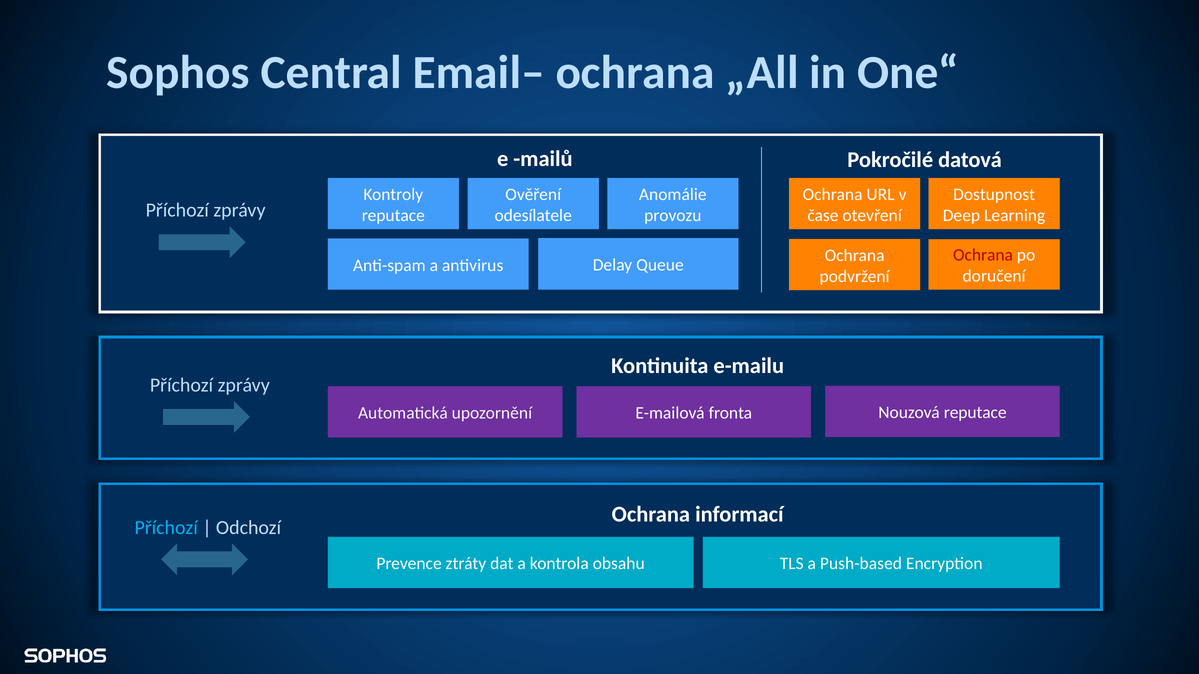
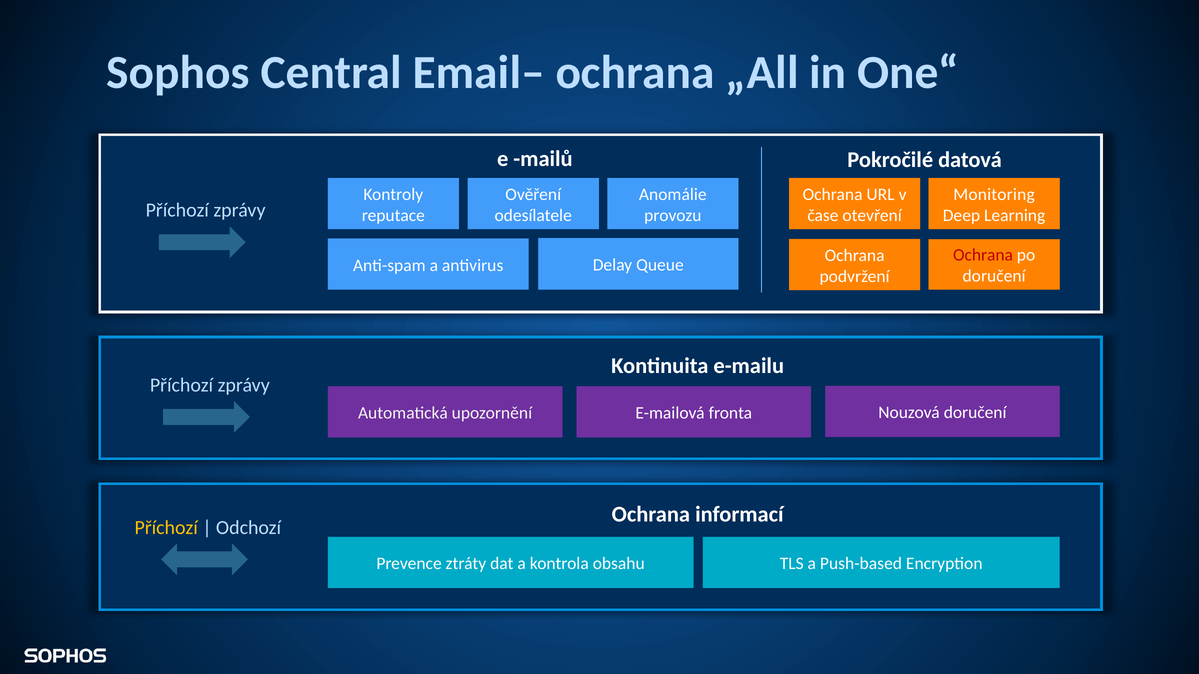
Dostupnost: Dostupnost -> Monitoring (994, 194)
Nouzová reputace: reputace -> doručení (975, 413)
Příchozí colour: light blue -> yellow (166, 528)
